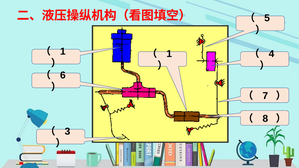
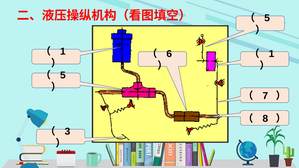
1: 1 -> 6 (169, 54)
4: 4 -> 1 (271, 54)
6: 6 -> 5 (63, 75)
